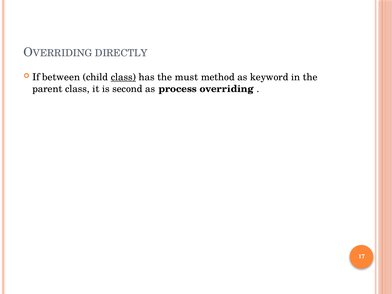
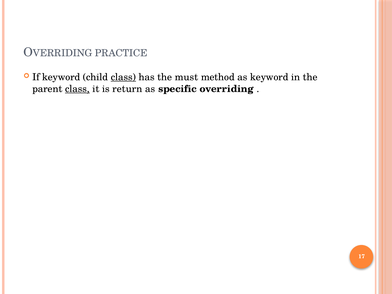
DIRECTLY: DIRECTLY -> PRACTICE (121, 53)
If between: between -> keyword (61, 77)
class underline: none -> present (77, 89)
second: second -> return (127, 89)
process: process -> specific (178, 89)
